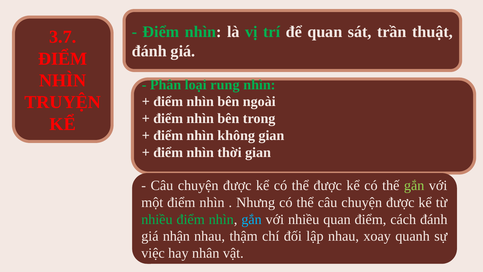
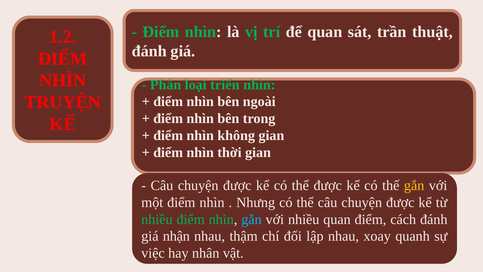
3.7: 3.7 -> 1.2 (63, 37)
rung: rung -> triển (225, 85)
gắn colour: light green -> yellow (414, 185)
